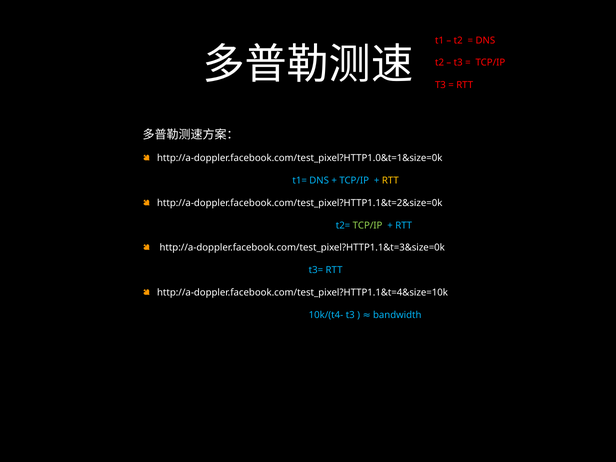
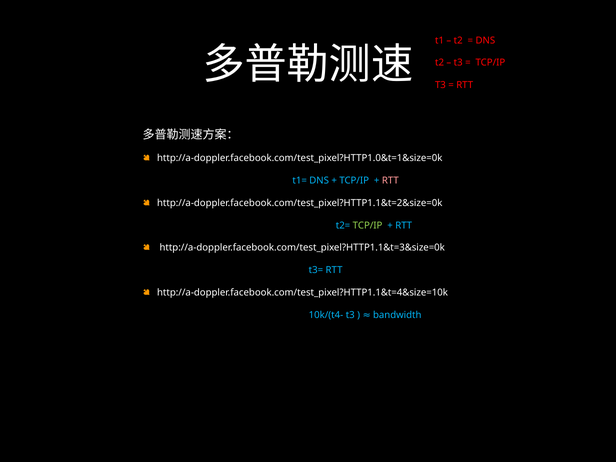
RTT colour: yellow -> pink (390, 181)
